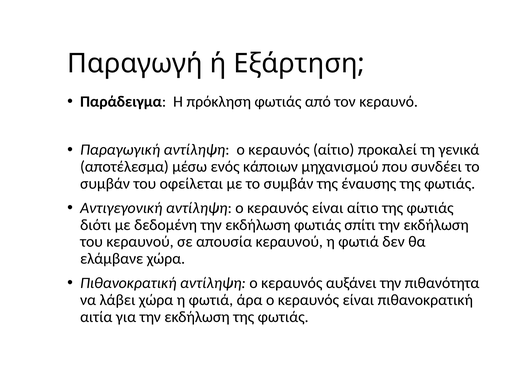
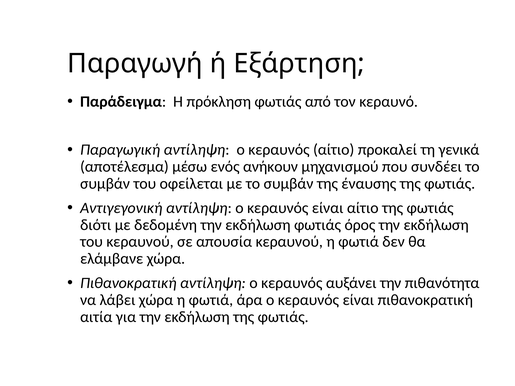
κάποιων: κάποιων -> ανήκουν (271, 167)
σπίτι: σπίτι -> όρος (360, 225)
